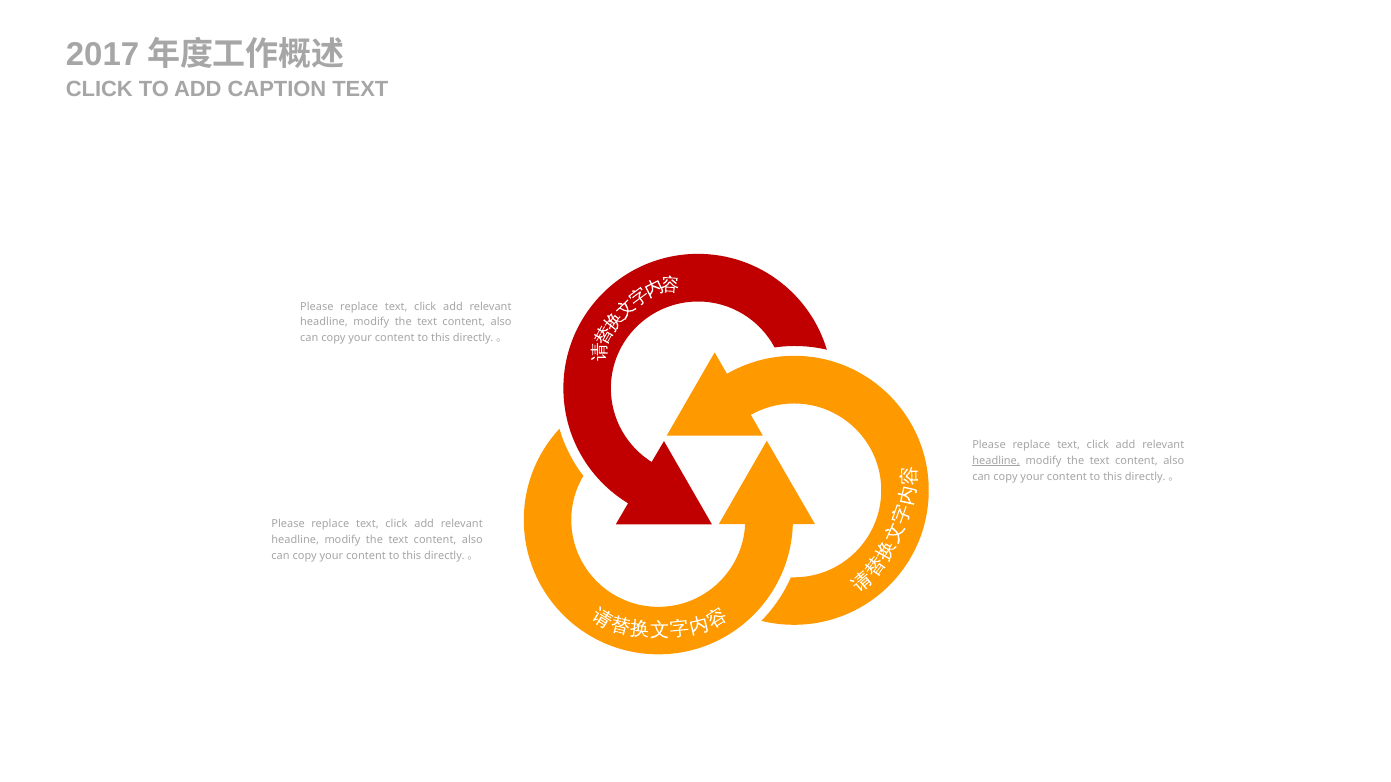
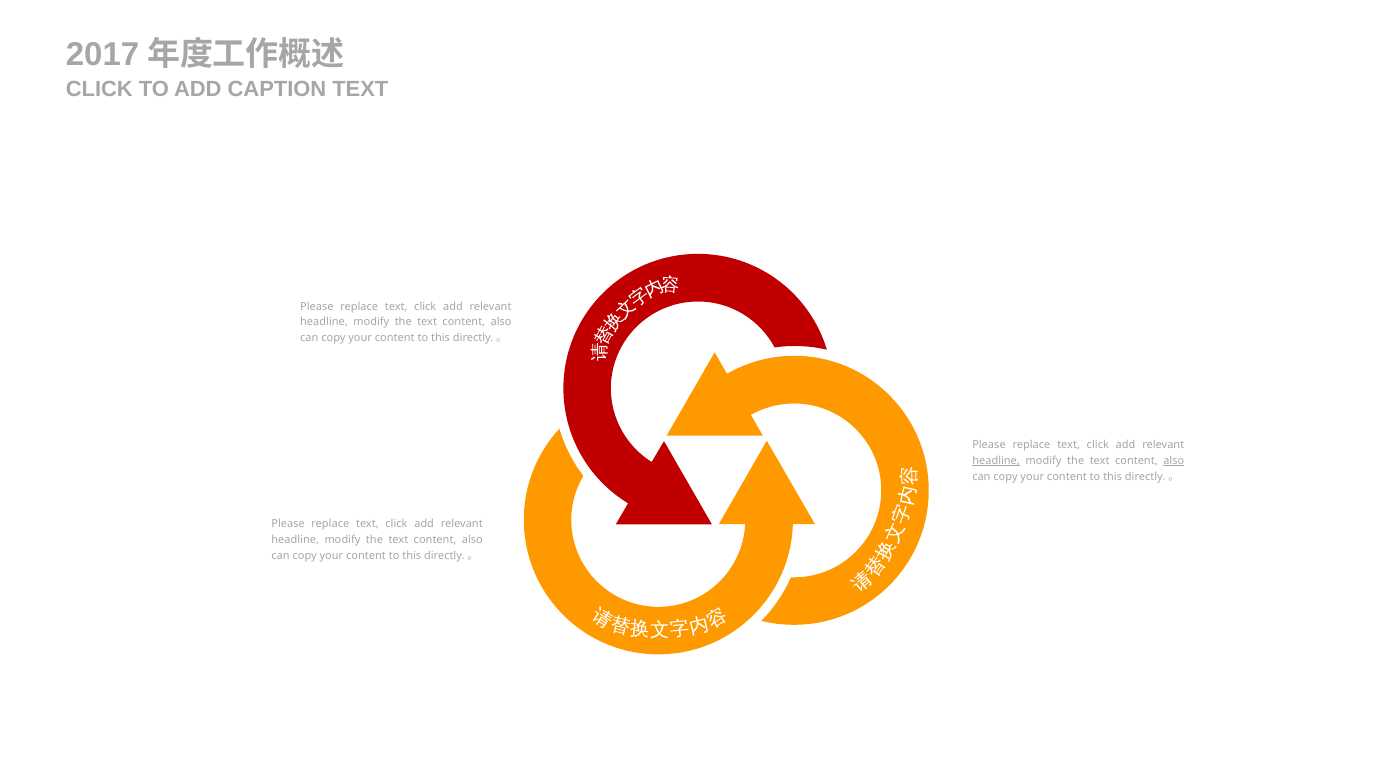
also underline: none -> present (1174, 461)
